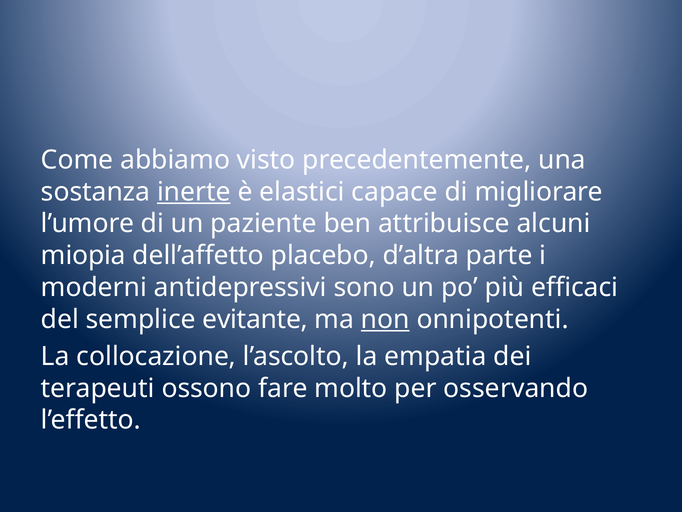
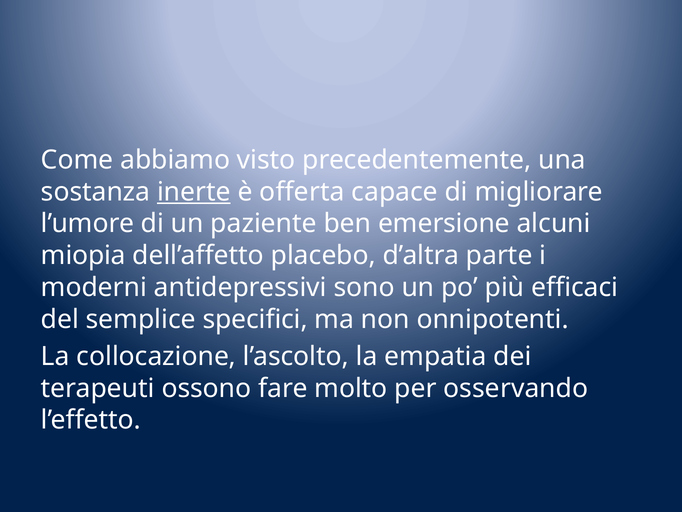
elastici: elastici -> offerta (302, 192)
attribuisce: attribuisce -> emersione (444, 223)
evitante: evitante -> specifici (255, 319)
non underline: present -> none (385, 319)
